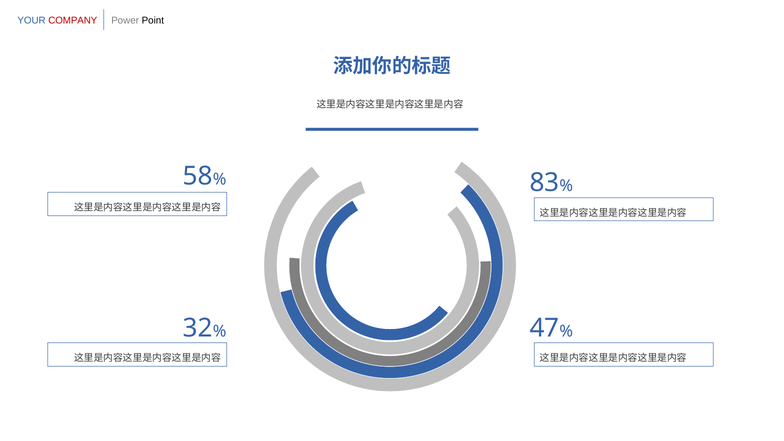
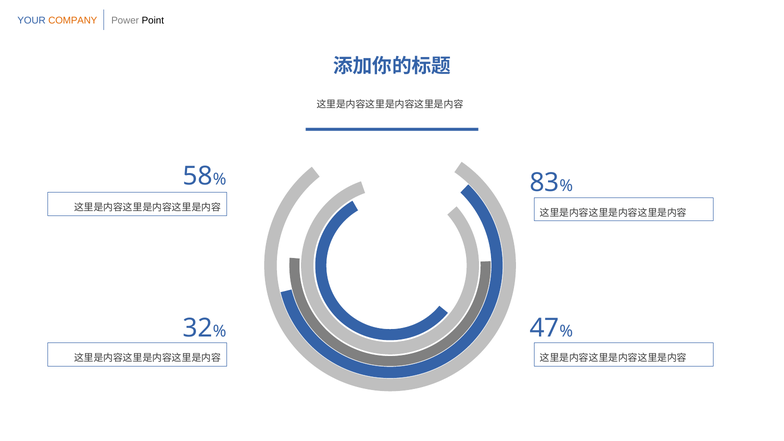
COMPANY colour: red -> orange (73, 20)
